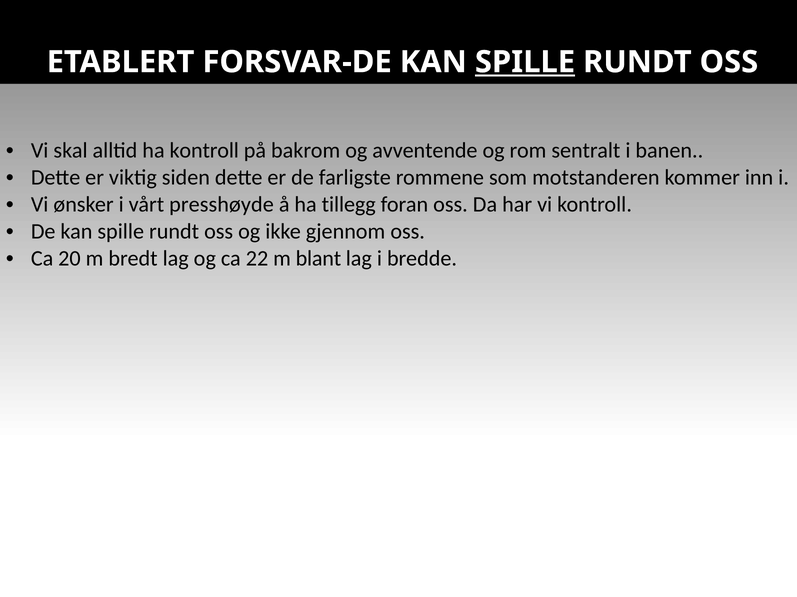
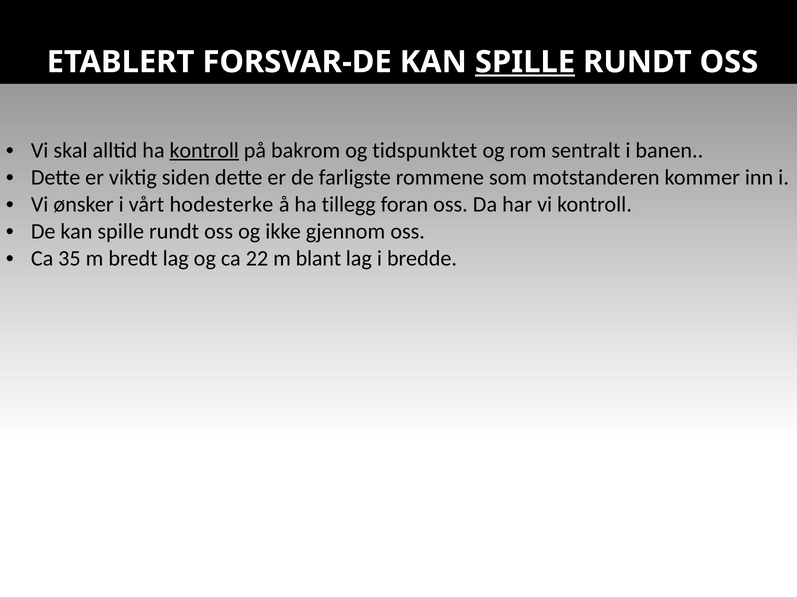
kontroll underline: none -> present (204, 150)
avventende: avventende -> tidspunktet (425, 150)
presshøyde: presshøyde -> hodesterke (221, 205)
20: 20 -> 35 (69, 259)
